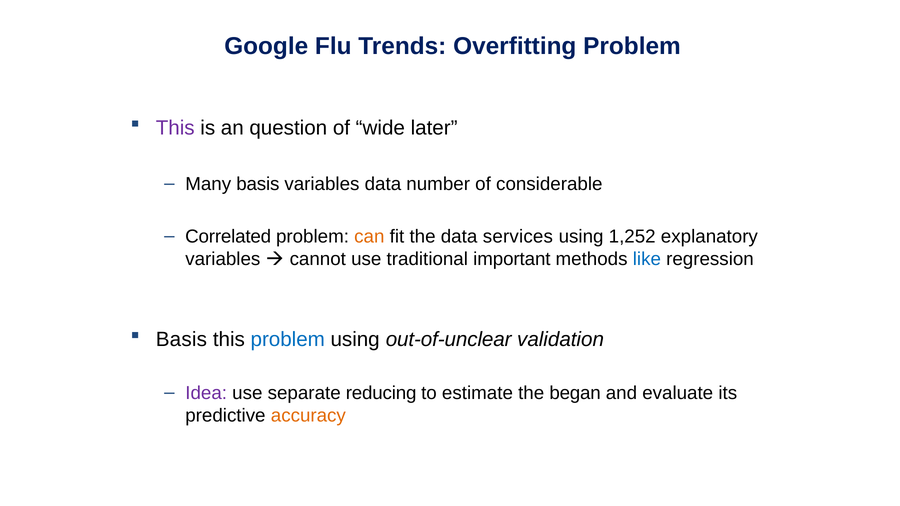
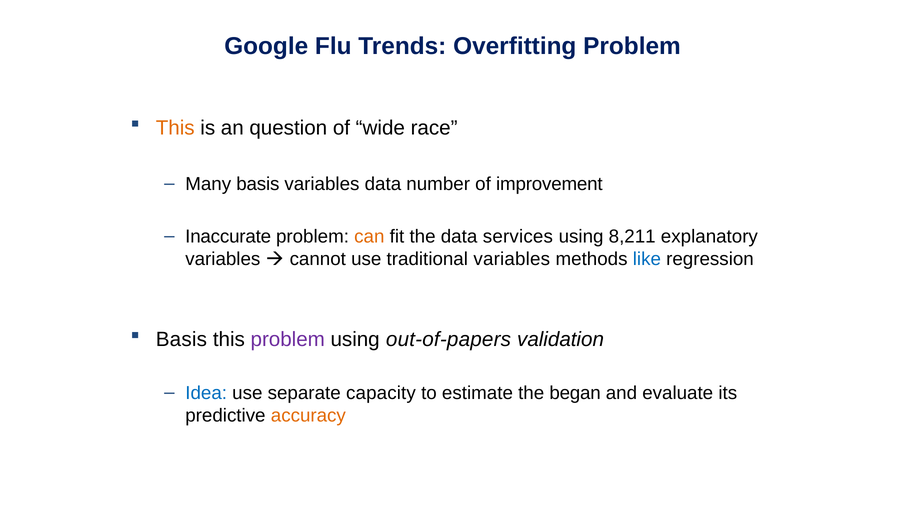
This colour: purple -> orange (175, 128)
later: later -> race (434, 128)
considerable: considerable -> improvement (549, 184)
Correlated: Correlated -> Inaccurate (228, 237)
1,252: 1,252 -> 8,211 (632, 237)
traditional important: important -> variables (512, 259)
problem colour: blue -> purple (288, 340)
out-of-unclear: out-of-unclear -> out-of-papers (449, 340)
Idea colour: purple -> blue (206, 393)
reducing: reducing -> capacity (381, 393)
